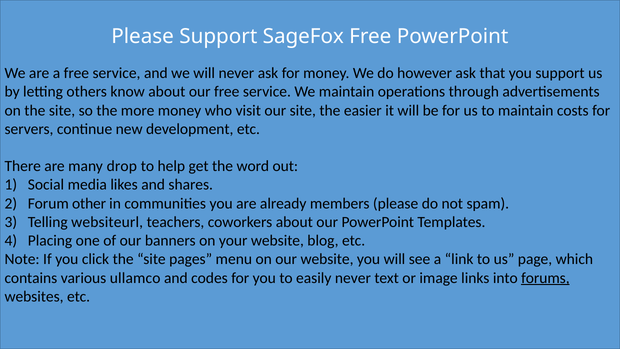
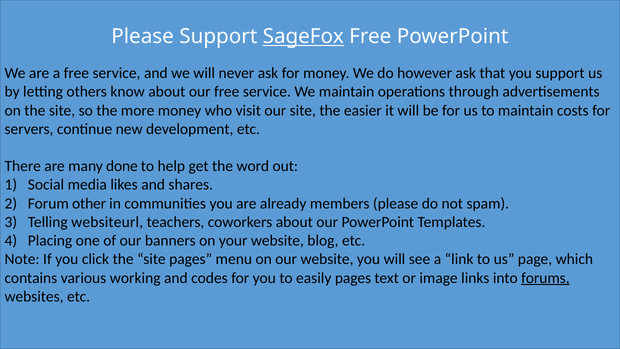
SageFox underline: none -> present (303, 37)
drop: drop -> done (122, 166)
ullamco: ullamco -> working (135, 278)
easily never: never -> pages (353, 278)
